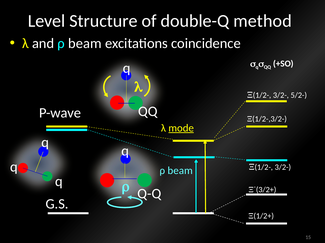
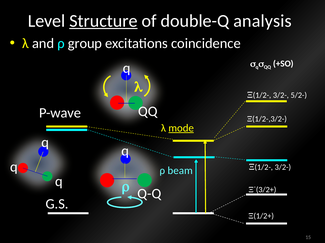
Structure underline: none -> present (103, 21)
method: method -> analysis (263, 21)
and ρ beam: beam -> group (85, 44)
